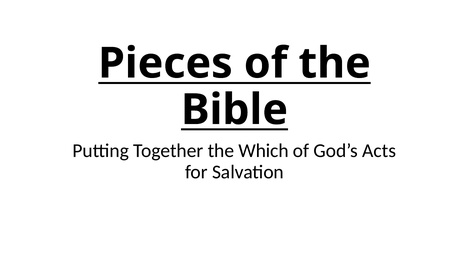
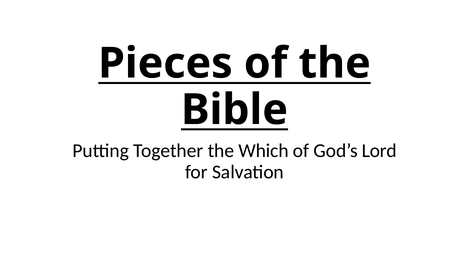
Acts: Acts -> Lord (379, 151)
